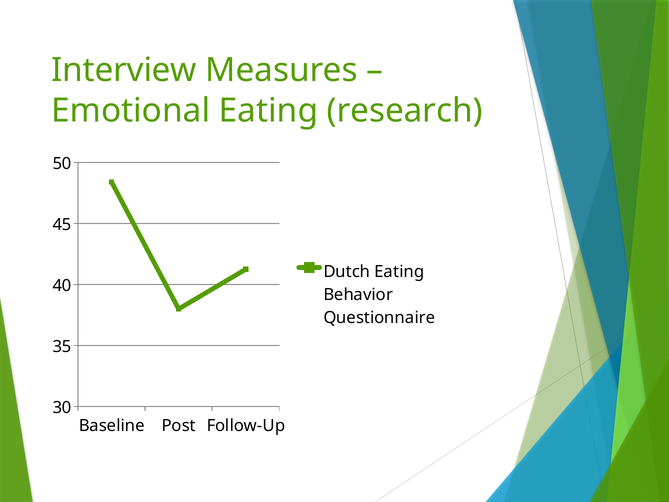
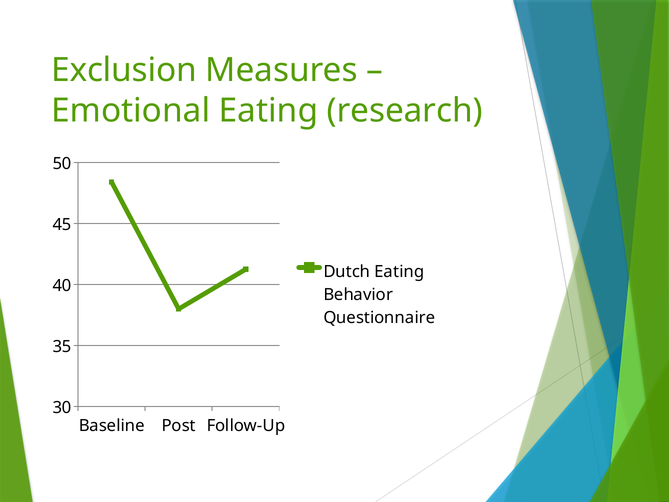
Interview: Interview -> Exclusion (124, 70)
